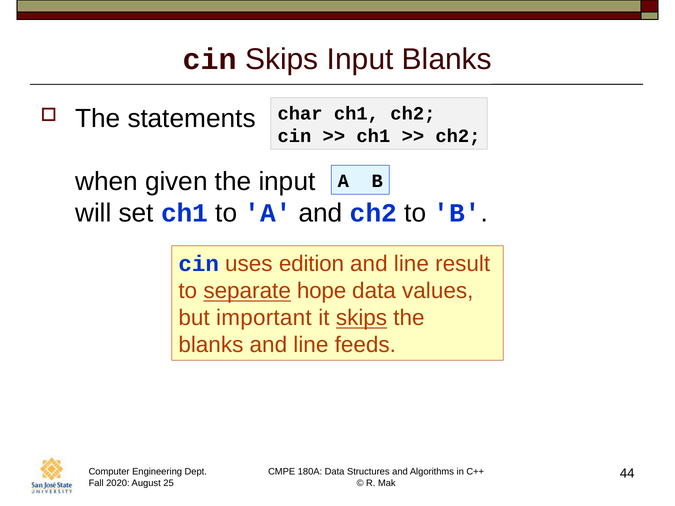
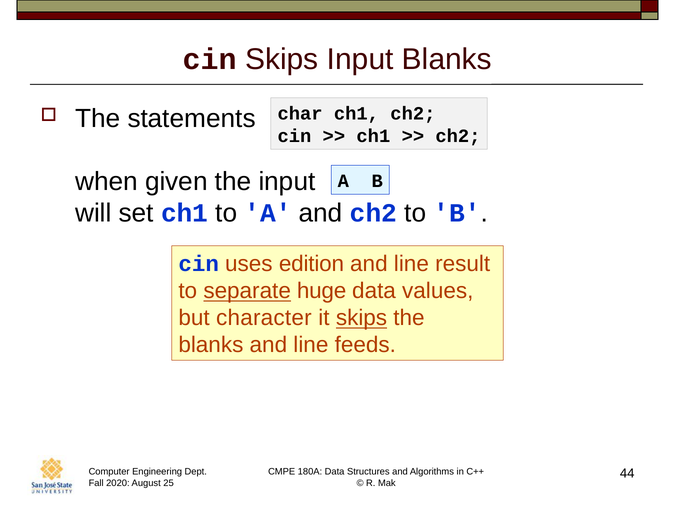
hope: hope -> huge (322, 291)
important: important -> character (264, 318)
